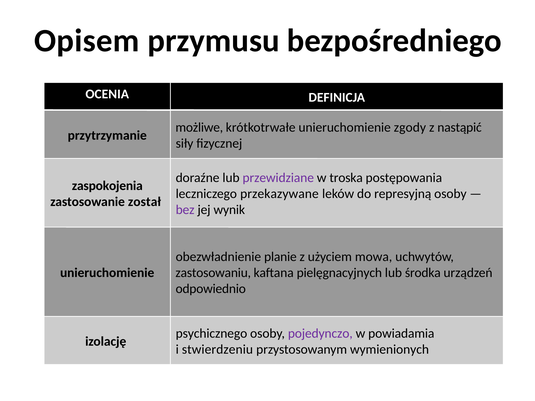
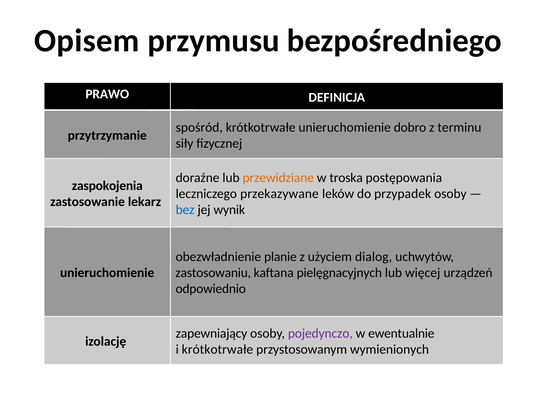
OCENIA: OCENIA -> PRAWO (107, 94)
możliwe: możliwe -> spośród (199, 127)
zgody: zgody -> dobro (410, 127)
nastąpić: nastąpić -> terminu (459, 127)
przewidziane colour: purple -> orange (278, 178)
represyjną: represyjną -> przypadek (403, 194)
został: został -> lekarz (145, 202)
bez colour: purple -> blue (185, 210)
mowa: mowa -> dialog (374, 257)
środka: środka -> więcej (423, 273)
psychicznego: psychicznego -> zapewniający (211, 334)
powiadamia: powiadamia -> ewentualnie (401, 334)
i stwierdzeniu: stwierdzeniu -> krótkotrwałe (217, 350)
